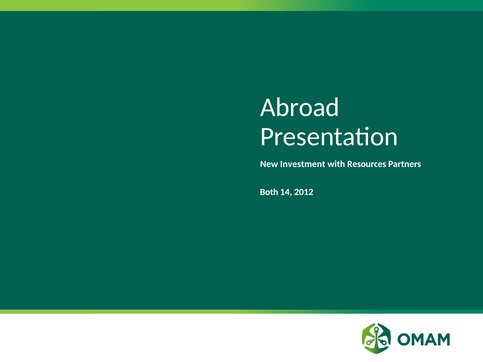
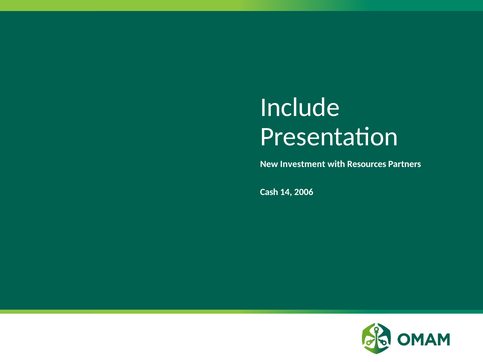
Abroad: Abroad -> Include (300, 107)
Both: Both -> Cash (269, 192)
2012: 2012 -> 2006 (304, 192)
